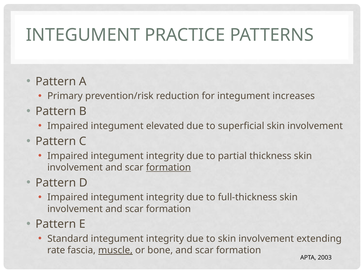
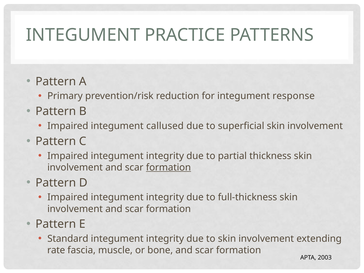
increases: increases -> response (294, 96)
elevated: elevated -> callused (165, 126)
muscle underline: present -> none (115, 250)
